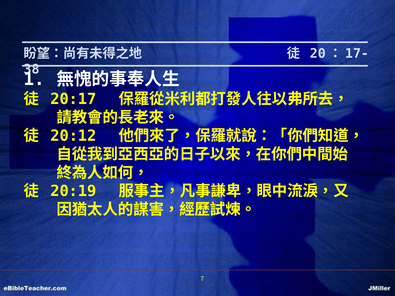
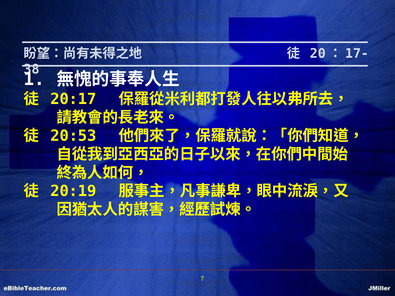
20:12: 20:12 -> 20:53 (73, 136)
